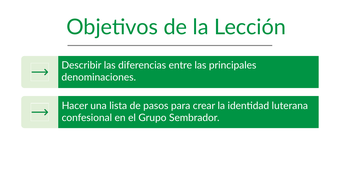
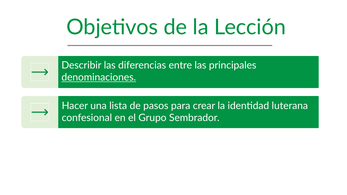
denominaciones underline: none -> present (99, 77)
